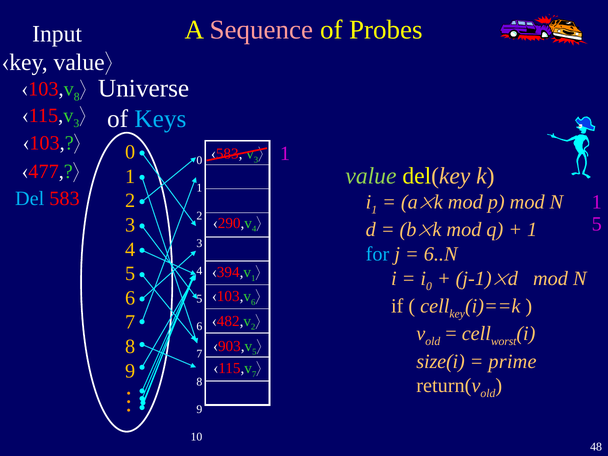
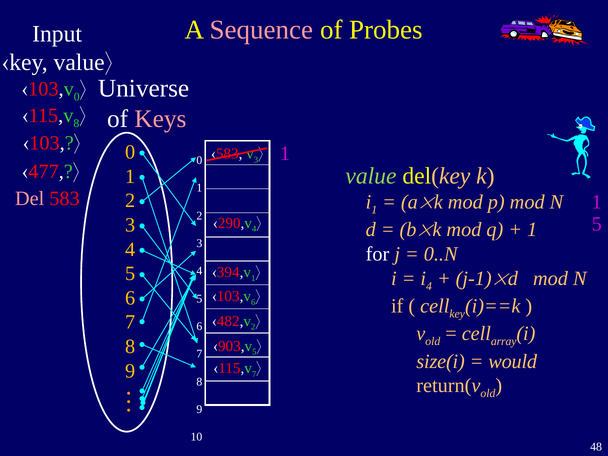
8: 8 -> 0 (77, 97)
Keys colour: light blue -> pink (160, 119)
3: 3 -> 8 (76, 124)
Del colour: light blue -> pink (30, 199)
for colour: light blue -> white (378, 254)
6..N: 6..N -> 0..N (441, 254)
i 0: 0 -> 4 (429, 286)
worst: worst -> array (504, 342)
prime: prime -> would (513, 361)
